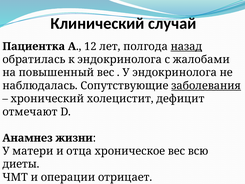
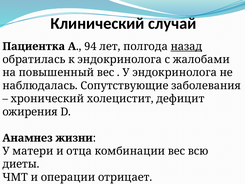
12: 12 -> 94 (90, 46)
заболевания underline: present -> none (206, 86)
отмечают: отмечают -> ожирения (30, 112)
хроническое: хроническое -> комбинации (130, 151)
